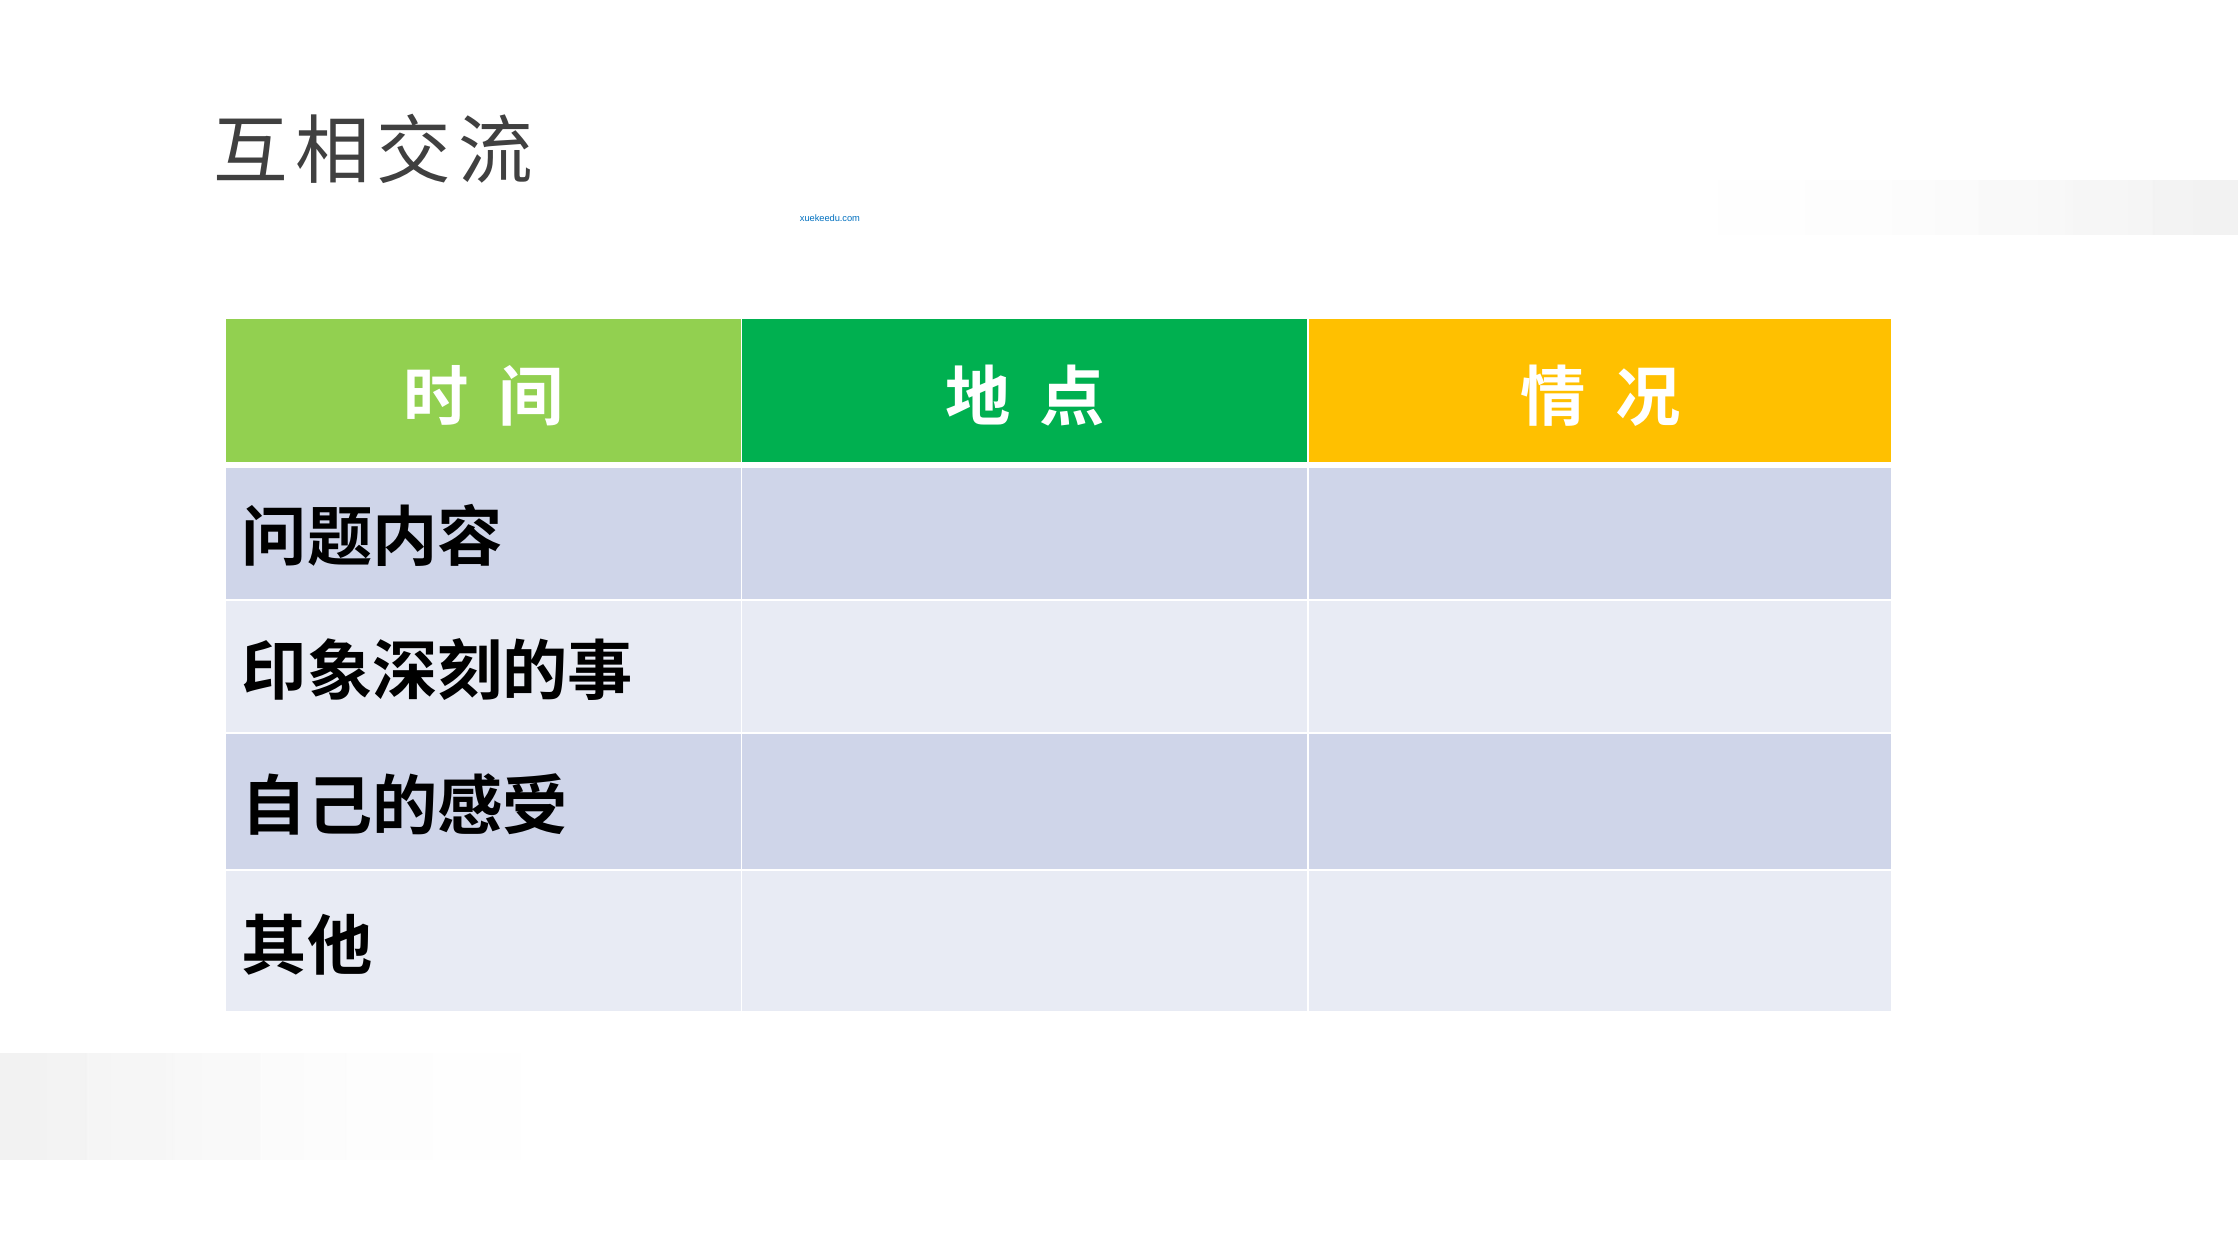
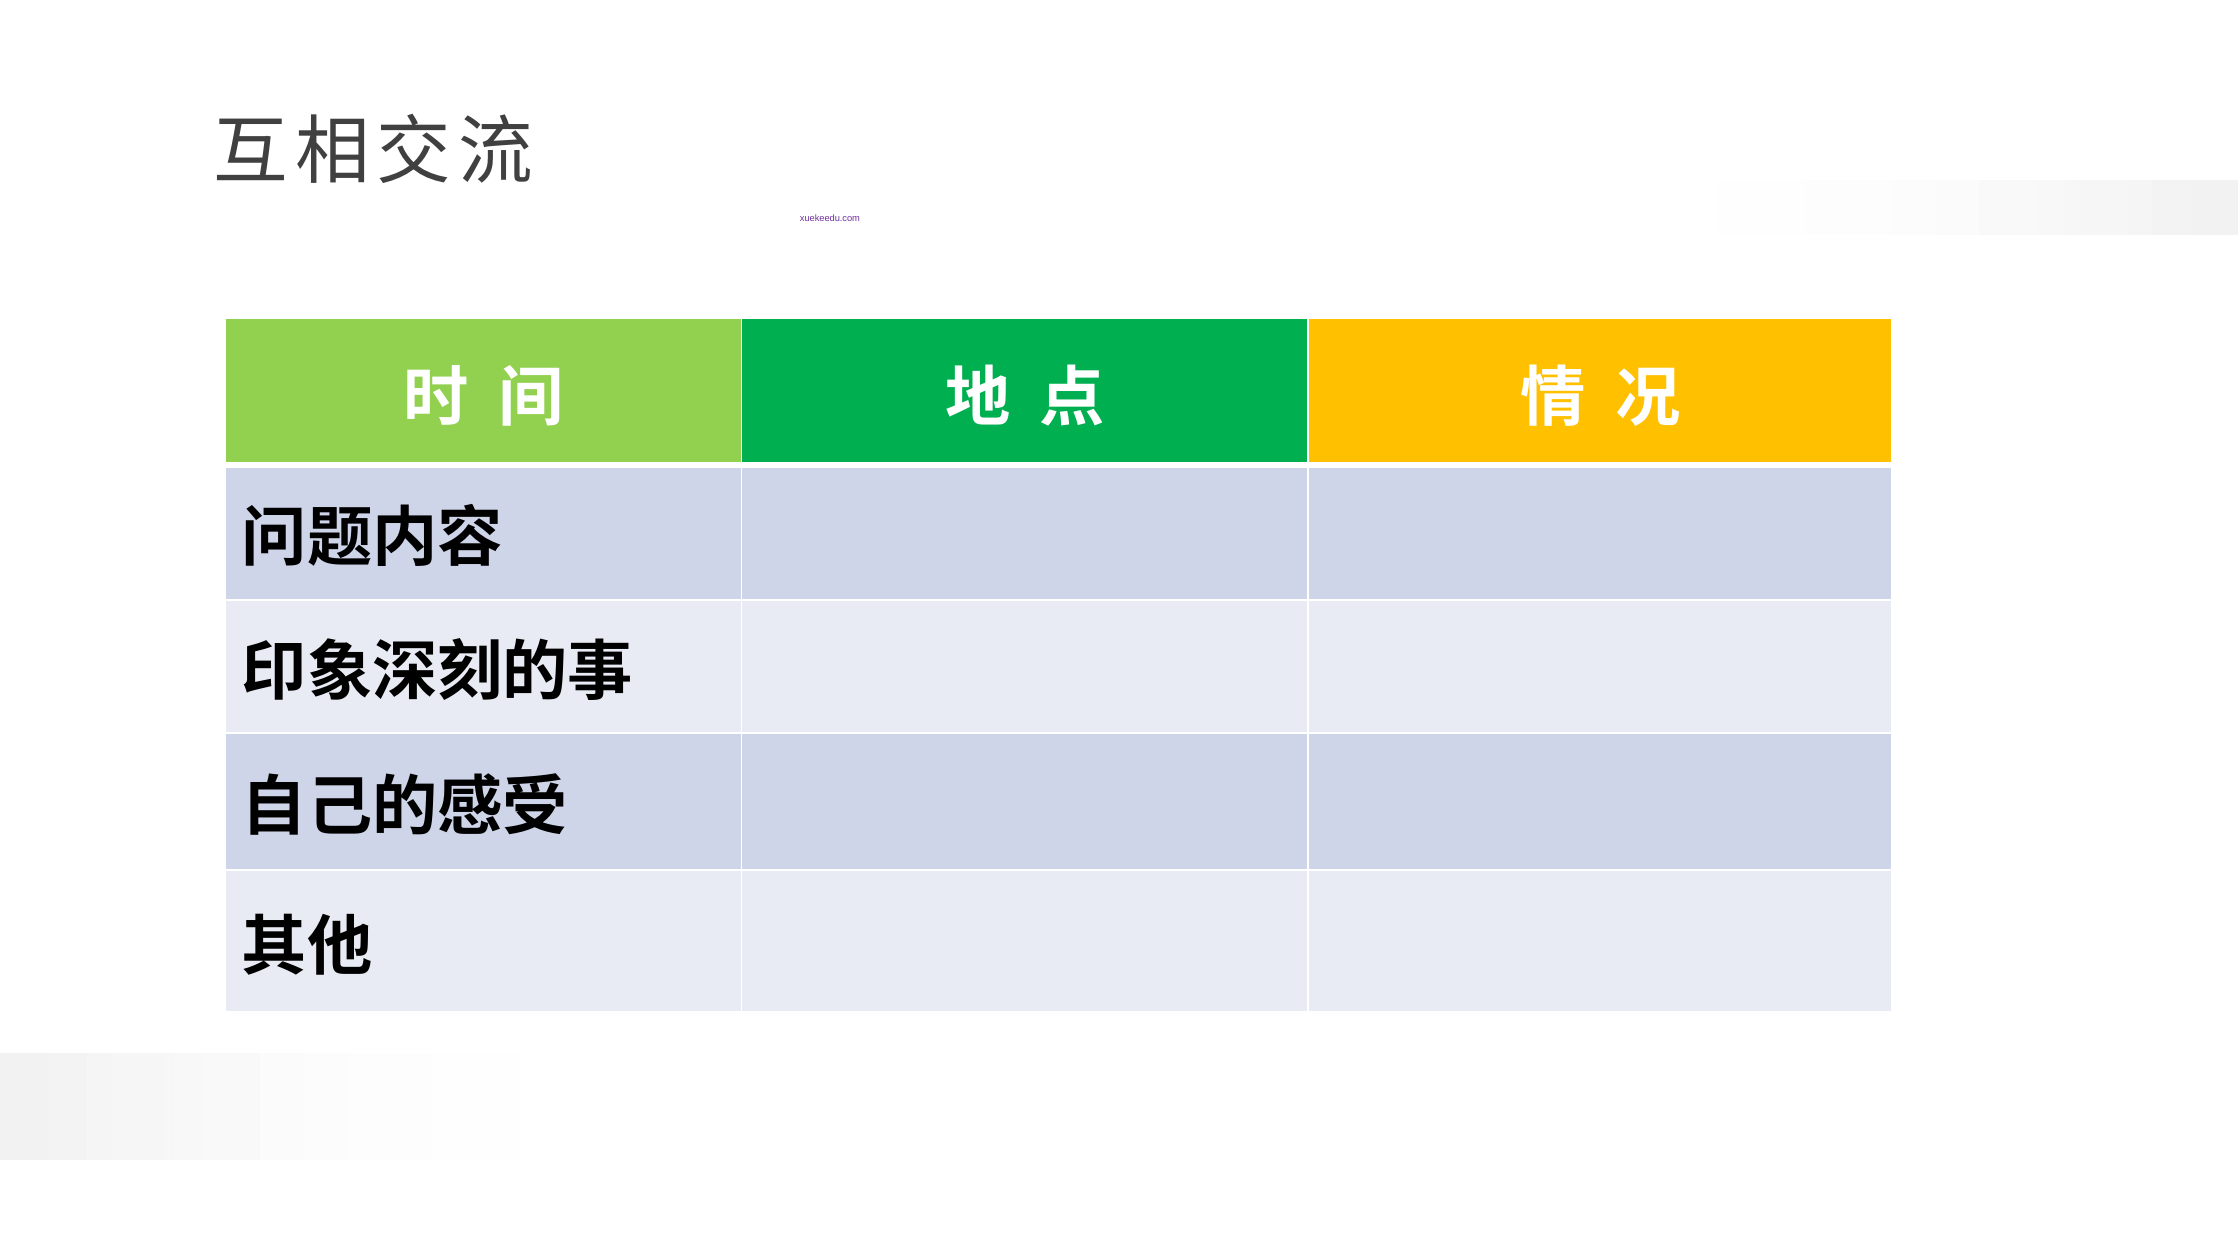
xuekeedu.com colour: blue -> purple (830, 219)
